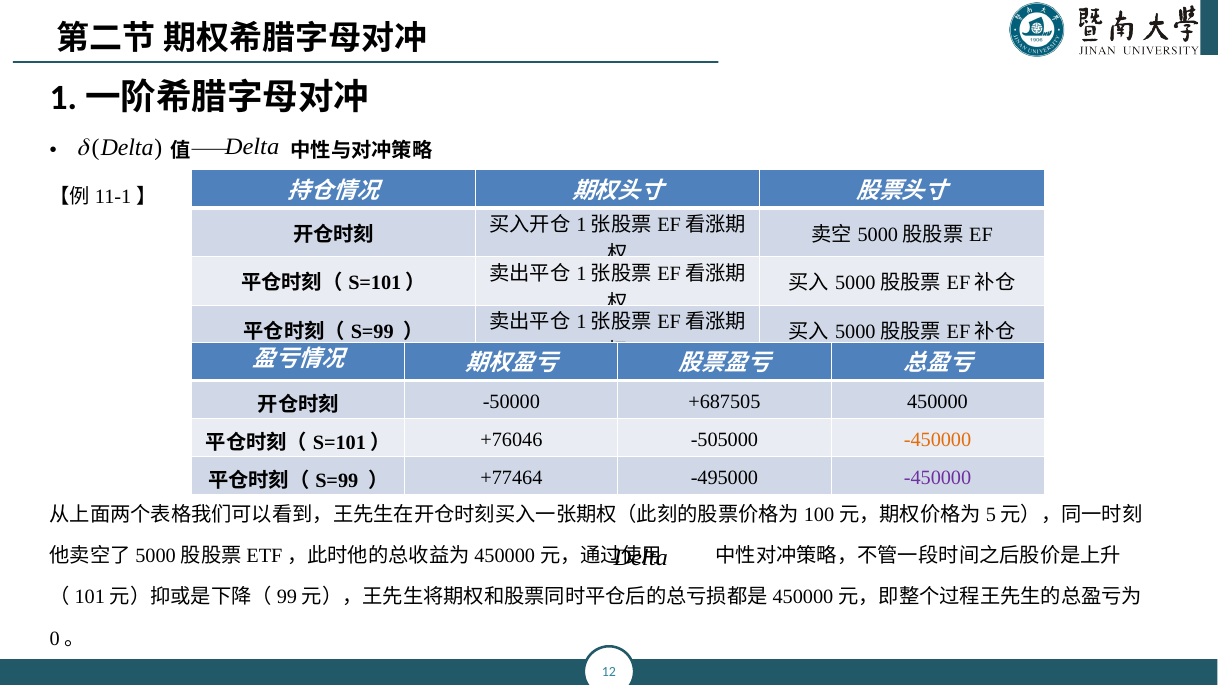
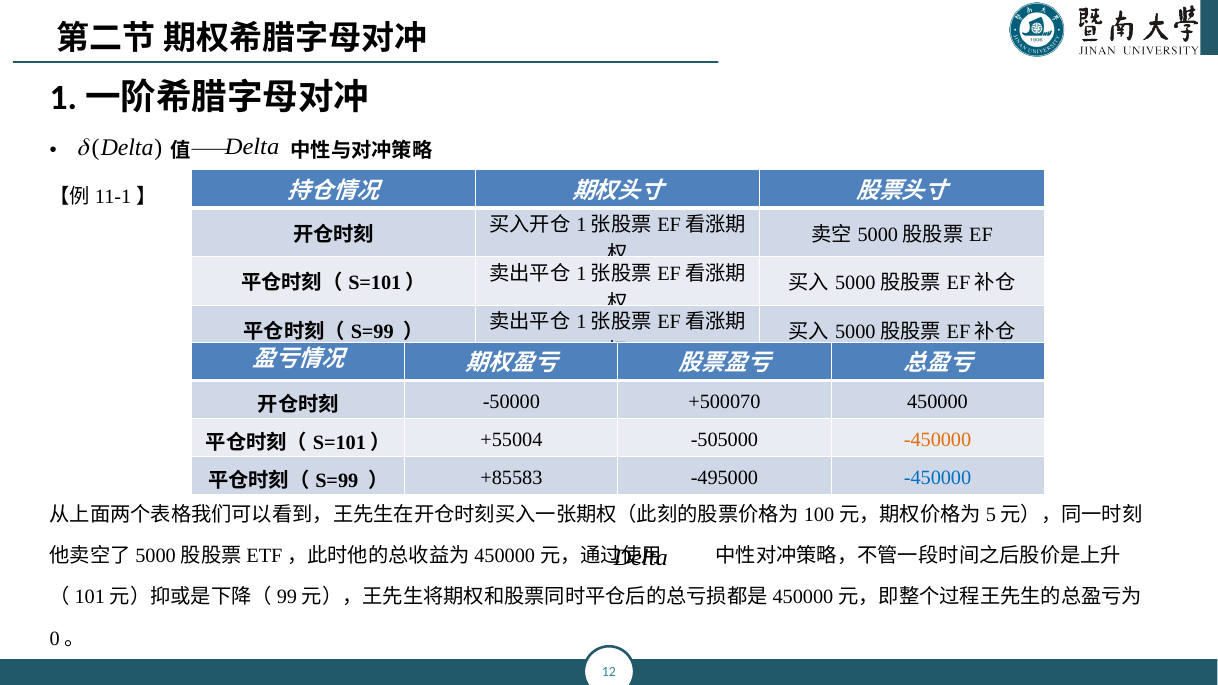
+687505: +687505 -> +500070 (724, 402)
+76046: +76046 -> +55004 (511, 440)
+77464: +77464 -> +85583 (511, 478)
-450000 colour: purple -> blue (938, 478)
